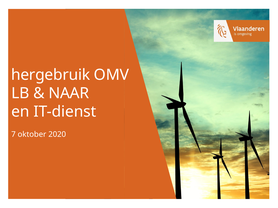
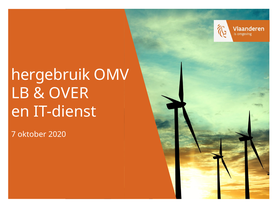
NAAR: NAAR -> OVER (69, 93)
